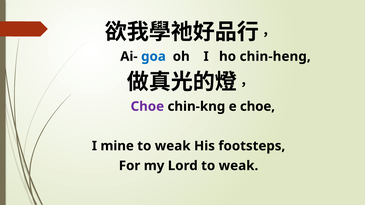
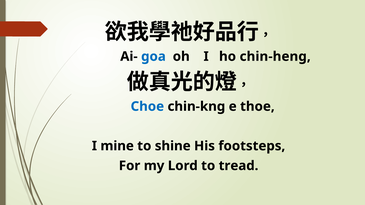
Choe colour: purple -> blue (147, 107)
e choe: choe -> thoe (257, 107)
weak: weak -> shine (173, 146)
Lord to weak: weak -> tread (239, 166)
